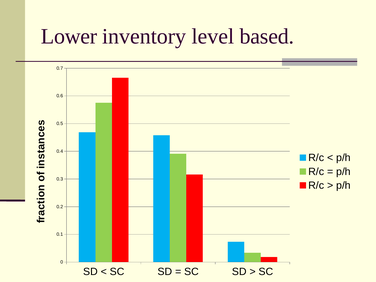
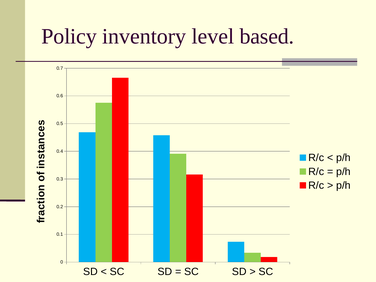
Lower: Lower -> Policy (69, 36)
